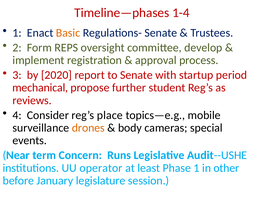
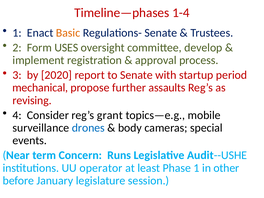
REPS: REPS -> USES (66, 48)
student: student -> assaults (167, 88)
reviews: reviews -> revising (32, 100)
place: place -> grant (110, 115)
drones colour: orange -> blue (88, 128)
